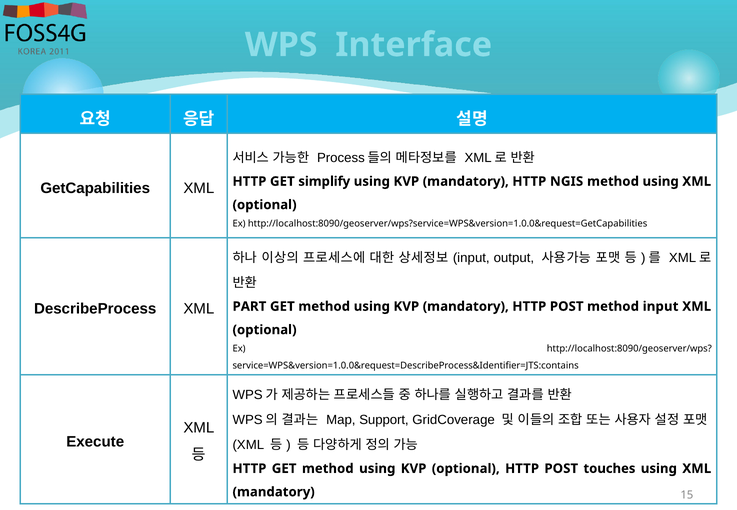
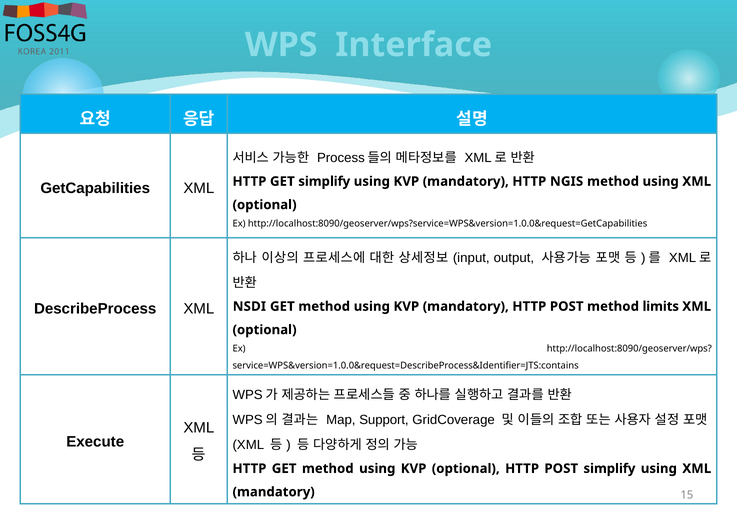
PART: PART -> NSDI (249, 307)
method input: input -> limits (661, 307)
POST touches: touches -> simplify (609, 469)
